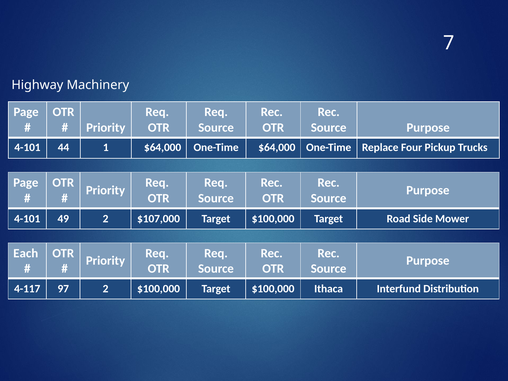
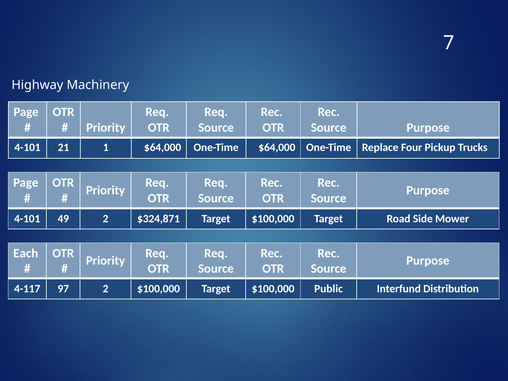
44: 44 -> 21 (63, 147)
$107,000: $107,000 -> $324,871 (159, 219)
Ithaca: Ithaca -> Public (329, 289)
